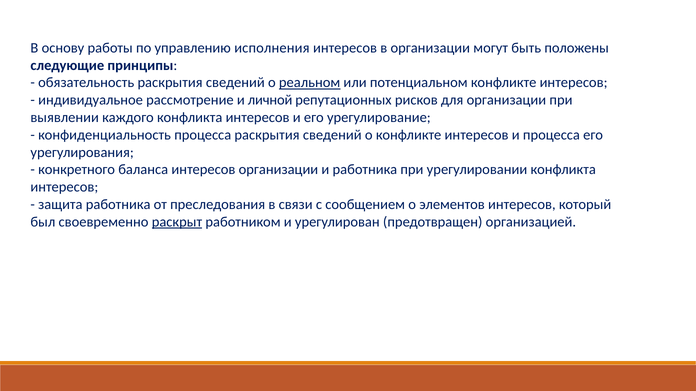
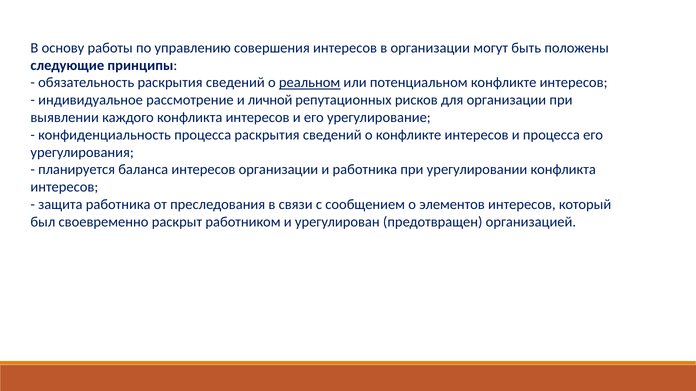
исполнения: исполнения -> совершения (272, 48)
конкретного: конкретного -> планируется (77, 170)
раскрыт underline: present -> none (177, 222)
